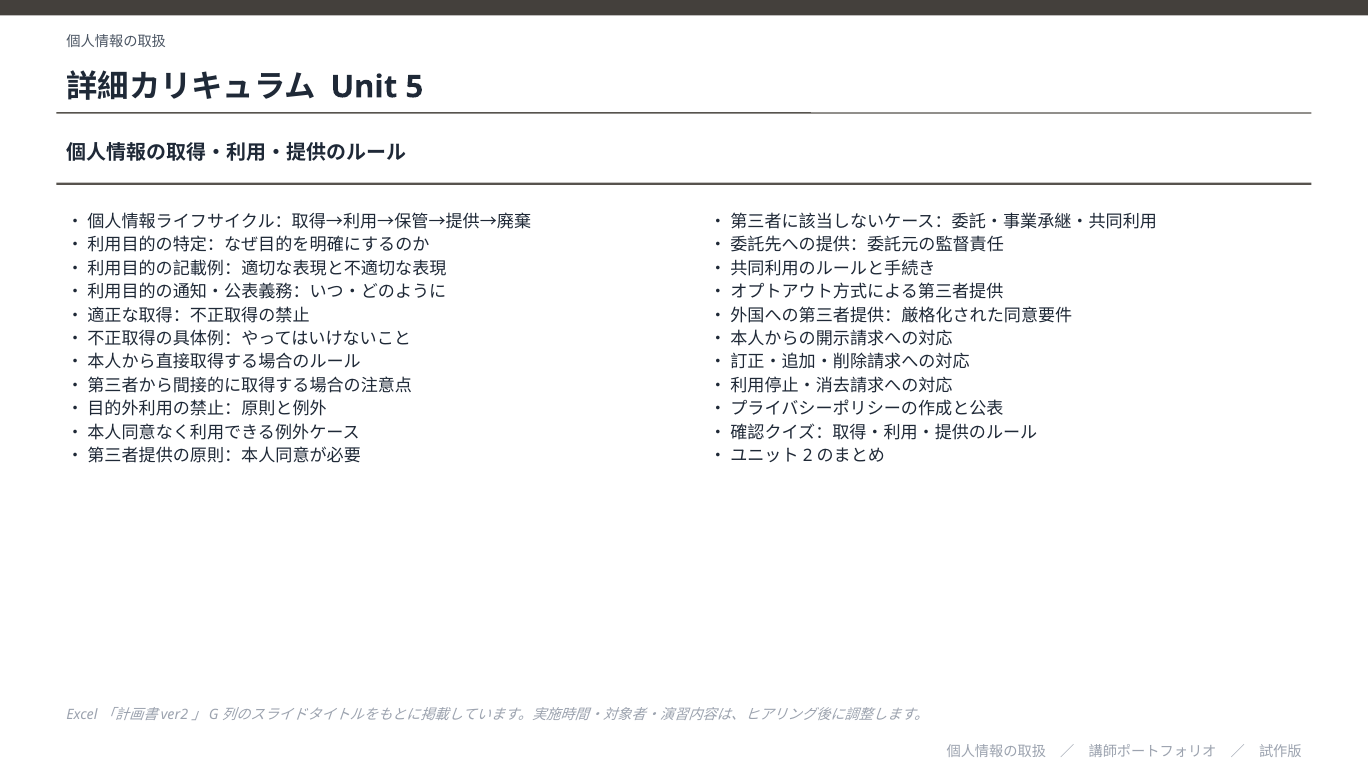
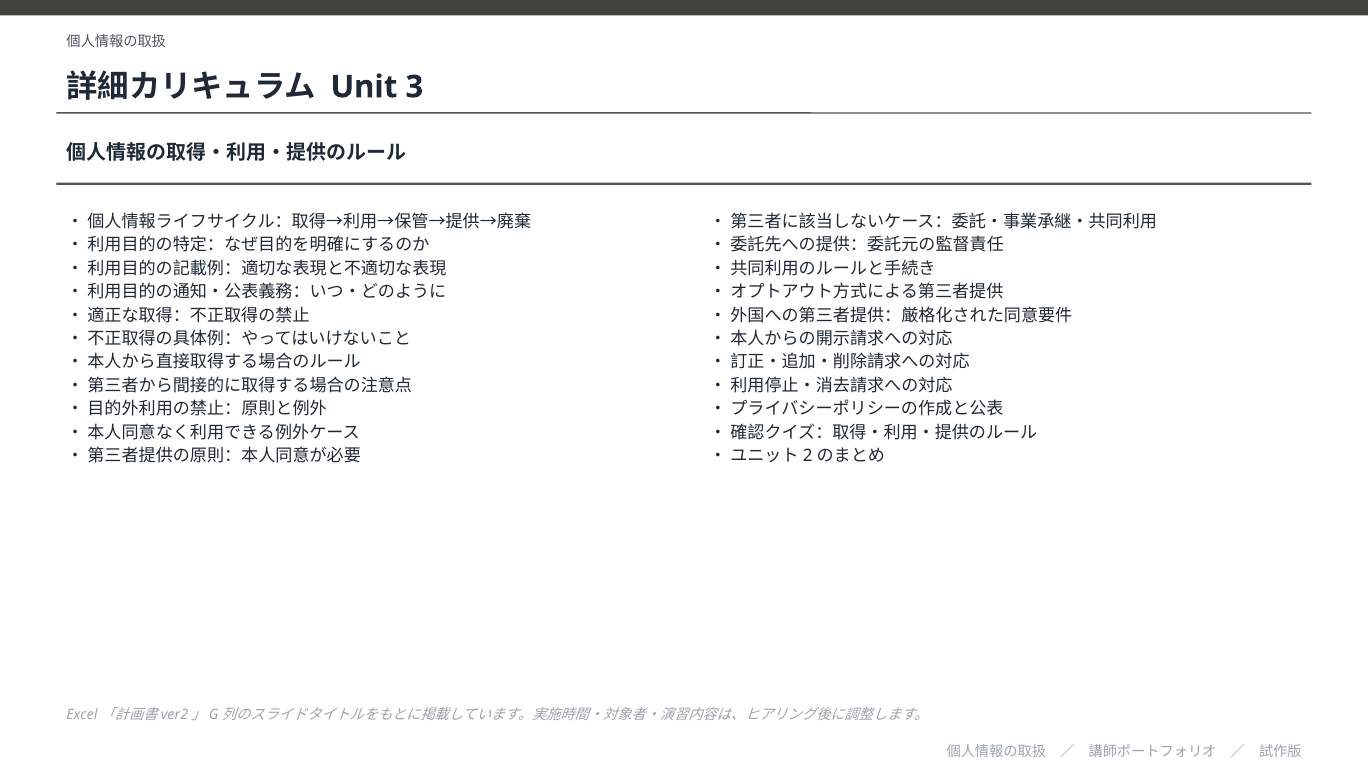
5: 5 -> 3 (414, 87)
